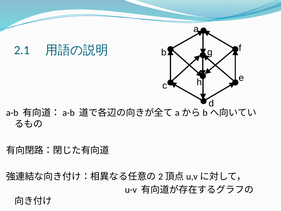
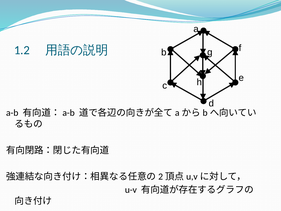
2.1: 2.1 -> 1.2 (22, 50)
